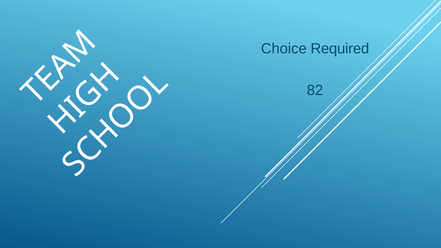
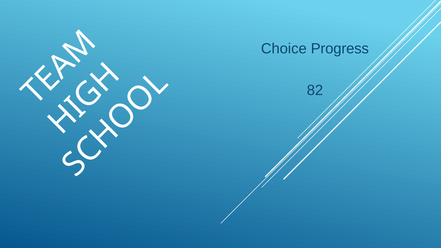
Required: Required -> Progress (340, 49)
